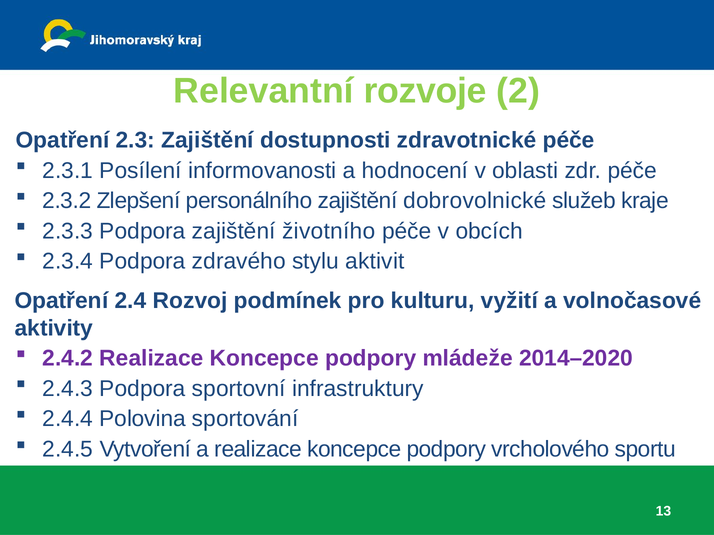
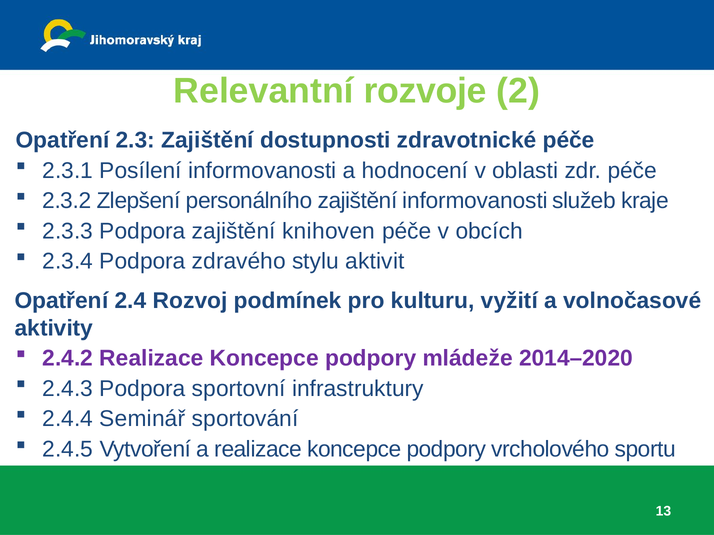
zajištění dobrovolnické: dobrovolnické -> informovanosti (475, 201)
životního: životního -> knihoven (329, 231)
Polovina: Polovina -> Seminář (142, 419)
